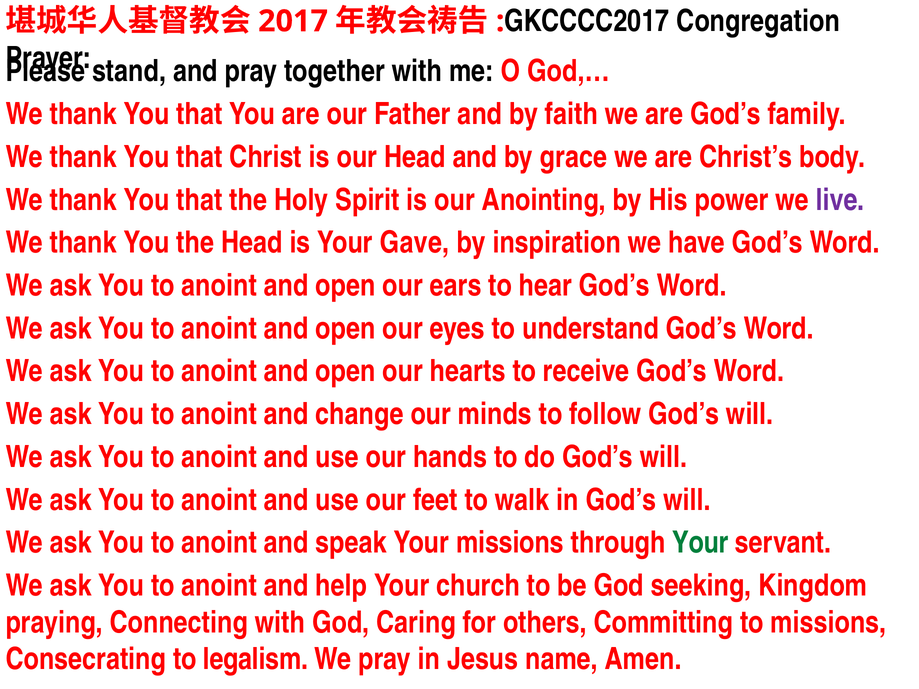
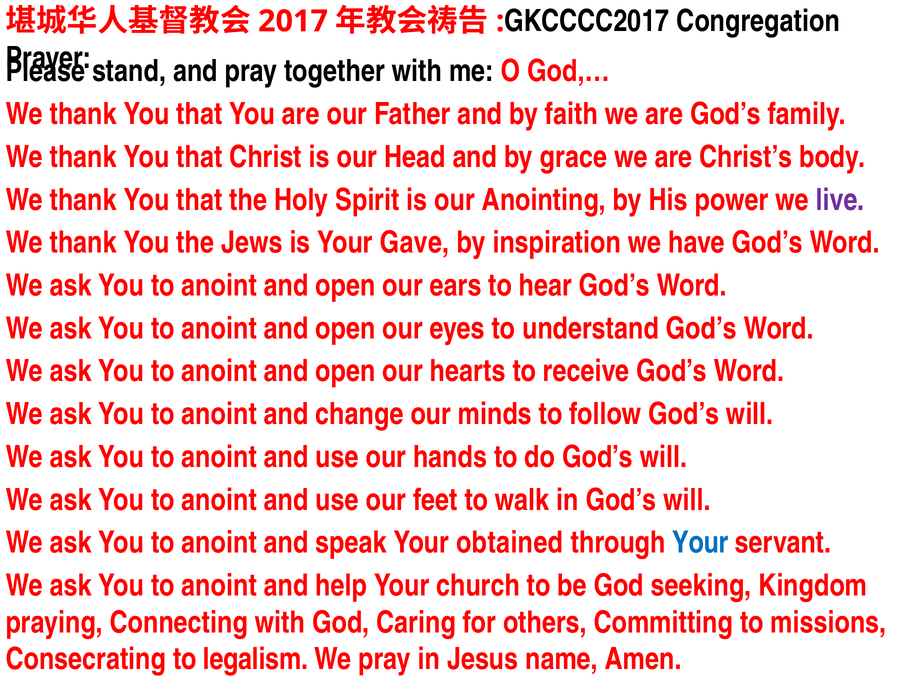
the Head: Head -> Jews (252, 243)
Your missions: missions -> obtained (510, 543)
Your colour: green -> blue (700, 543)
